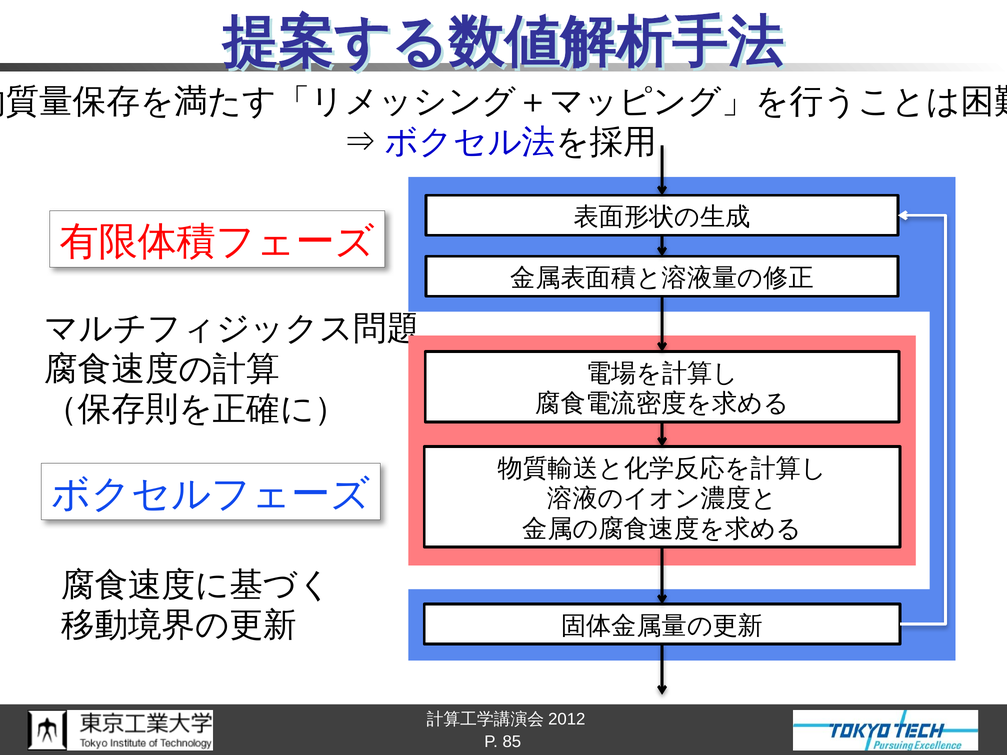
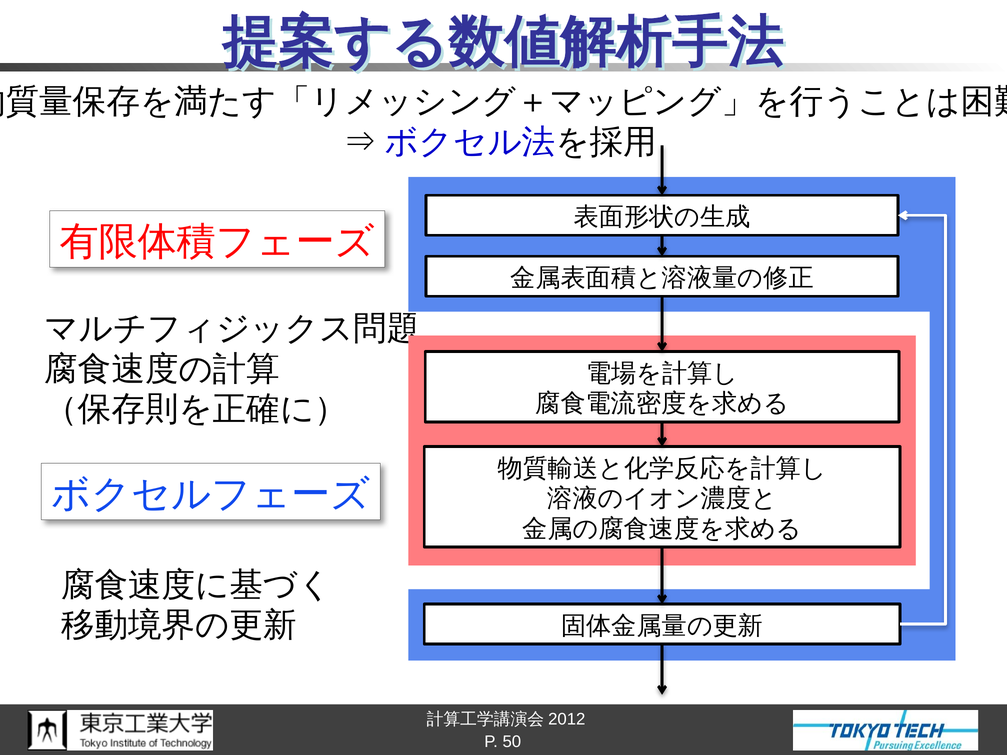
85: 85 -> 50 (512, 742)
